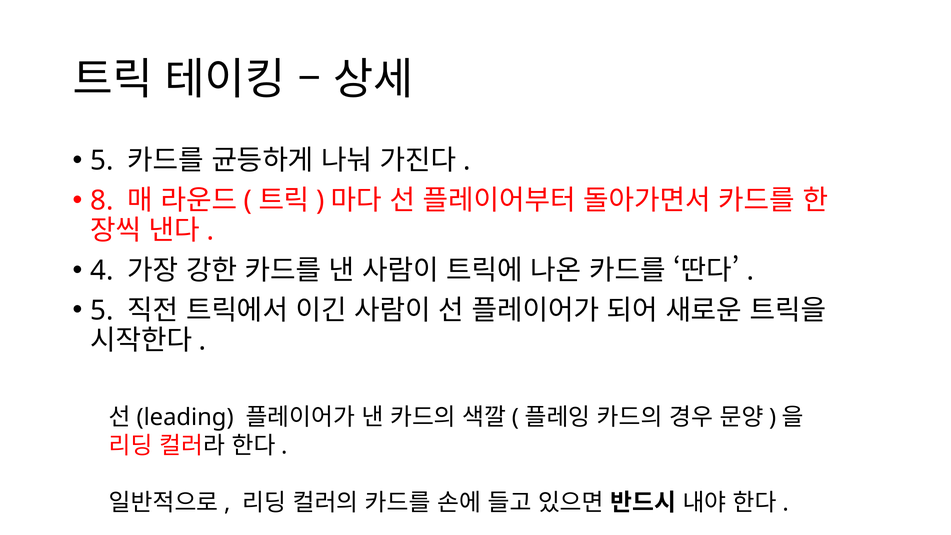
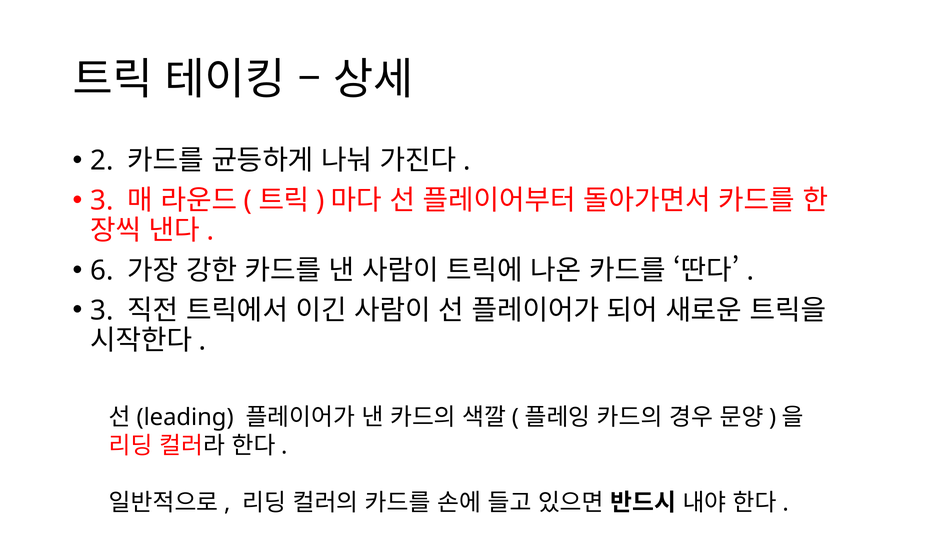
5: 5 -> 2 (102, 161)
8: 8 -> 3 (102, 201)
4: 4 -> 6 (102, 270)
5: 5 -> 3 (102, 310)
